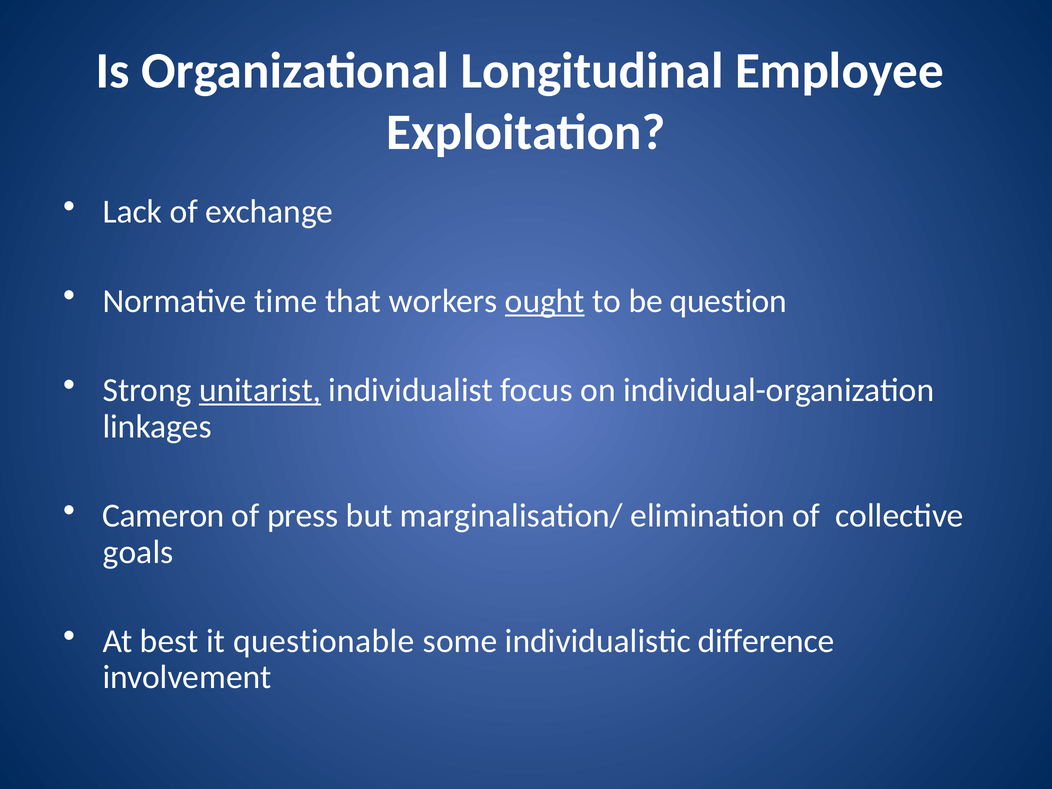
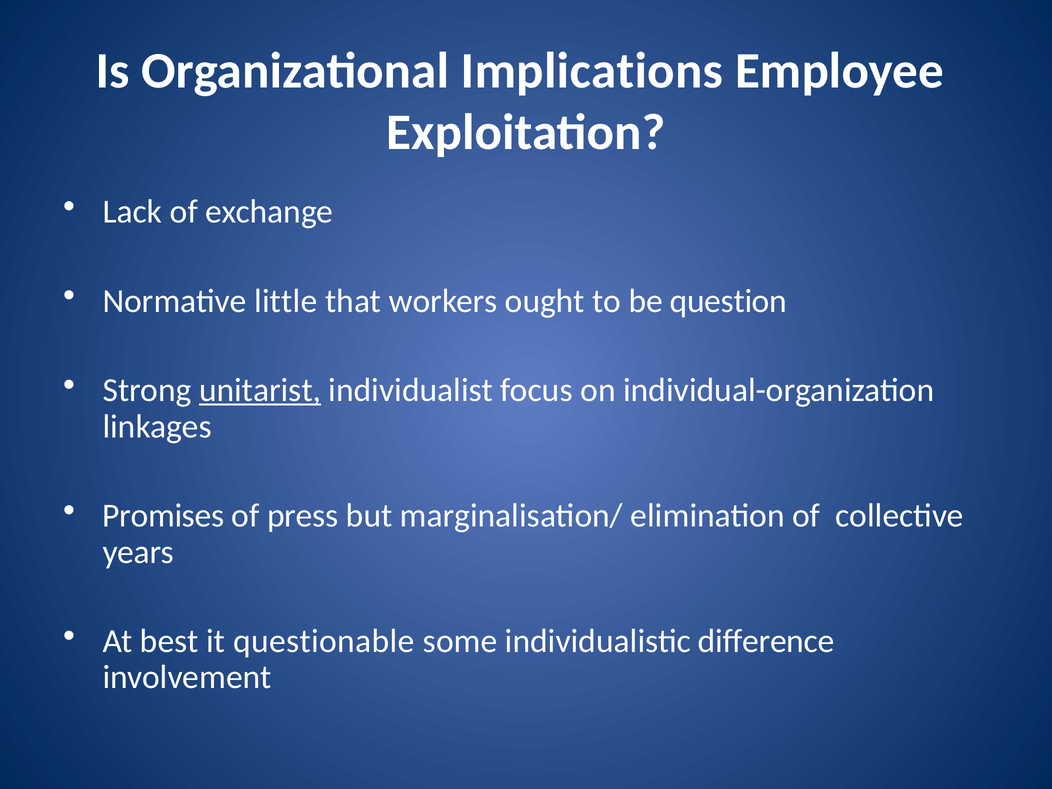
Longitudinal: Longitudinal -> Implications (592, 71)
time: time -> little (286, 301)
ought underline: present -> none (545, 301)
Cameron: Cameron -> Promises (163, 516)
goals: goals -> years (138, 552)
